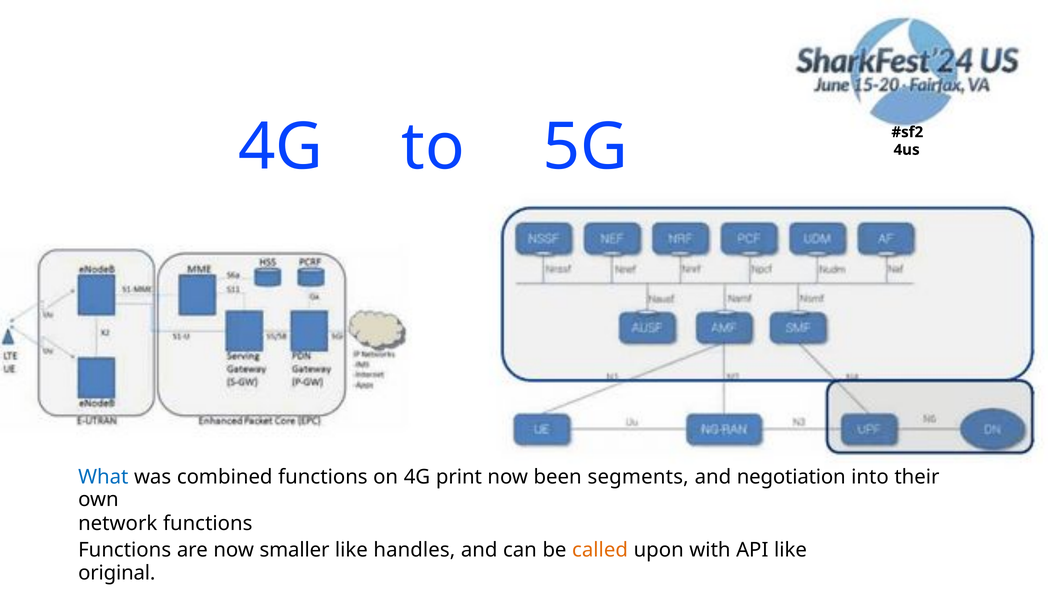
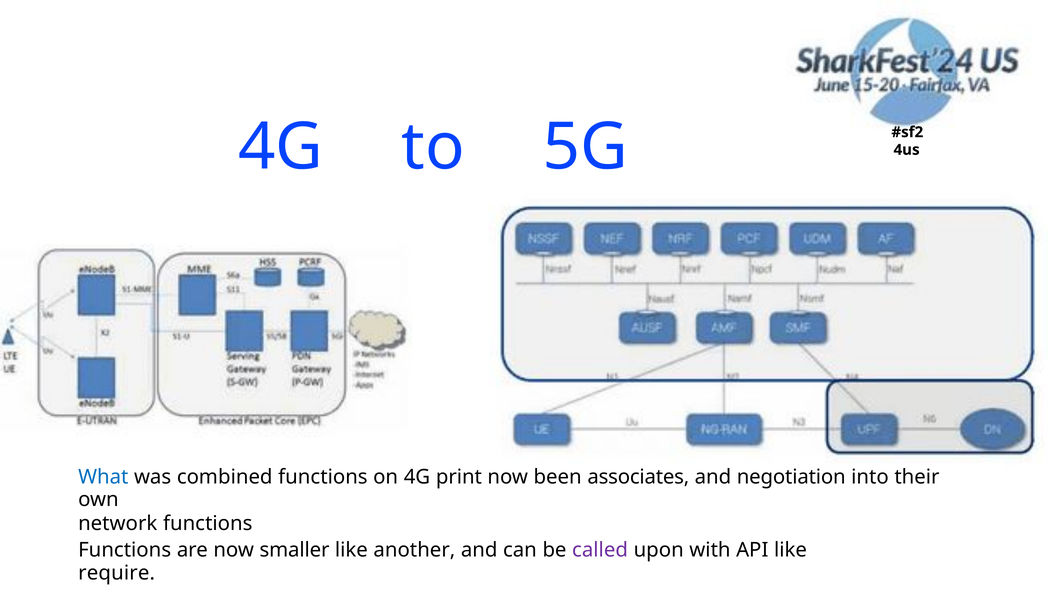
segments: segments -> associates (638, 477)
handles: handles -> another (414, 551)
called colour: orange -> purple (600, 551)
original: original -> require (117, 573)
